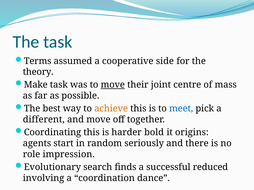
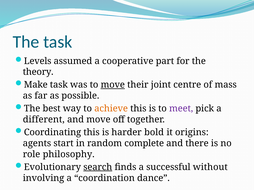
Terms: Terms -> Levels (38, 61)
side: side -> part (165, 61)
meet colour: blue -> purple (181, 109)
seriously: seriously -> complete (144, 144)
impression: impression -> philosophy (69, 155)
search underline: none -> present (98, 167)
reduced: reduced -> without (210, 167)
